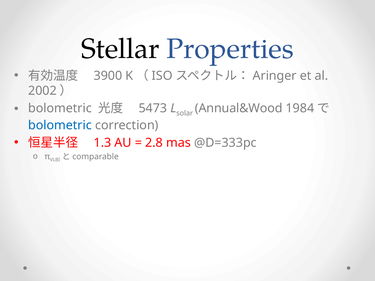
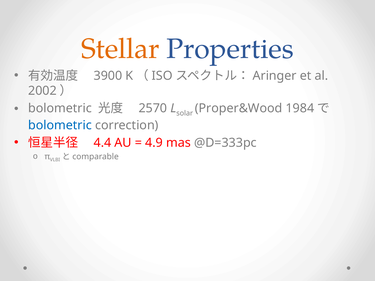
Stellar colour: black -> orange (120, 49)
5473: 5473 -> 2570 (153, 108)
Annual&Wood: Annual&Wood -> Proper&Wood (239, 108)
1.3: 1.3 -> 4.4 (102, 143)
2.8: 2.8 -> 4.9 (154, 143)
